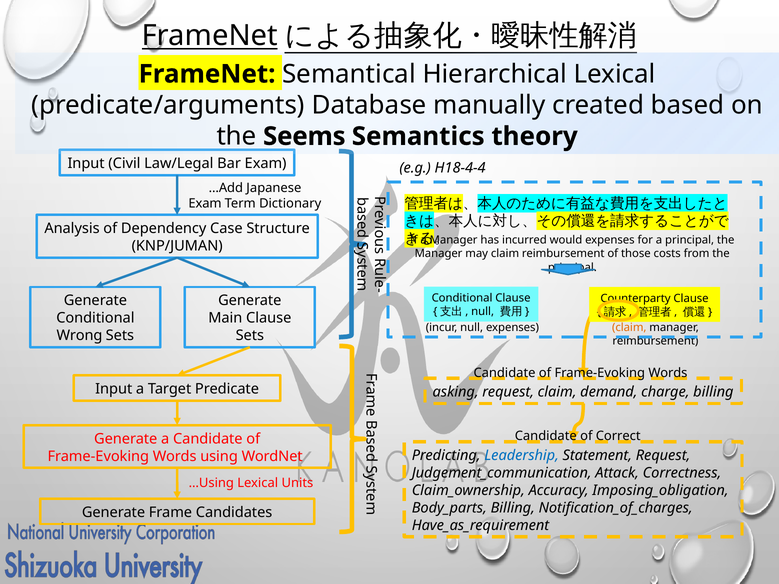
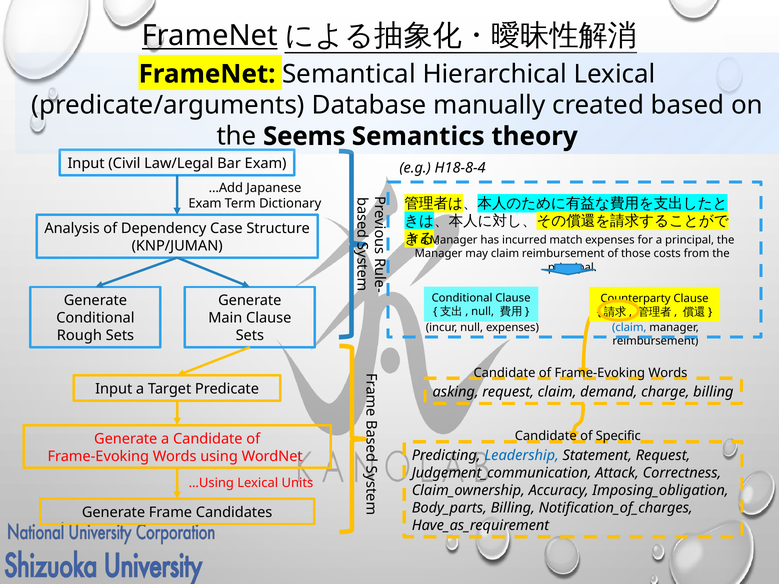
H18-4-4: H18-4-4 -> H18-8-4 (460, 168)
would: would -> match (566, 240)
claim colour: orange -> blue (629, 327)
Wrong: Wrong -> Rough (79, 336)
Correct: Correct -> Specific (618, 436)
